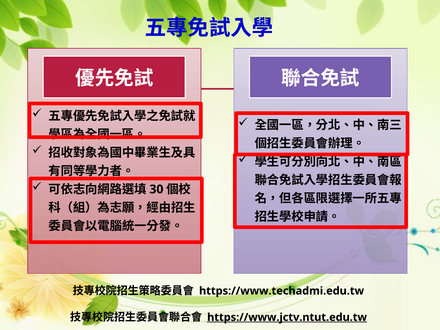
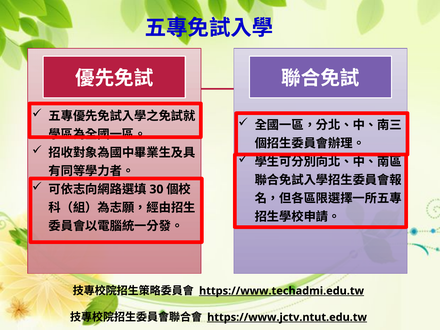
https://www.techadmi.edu.tw underline: none -> present (282, 291)
